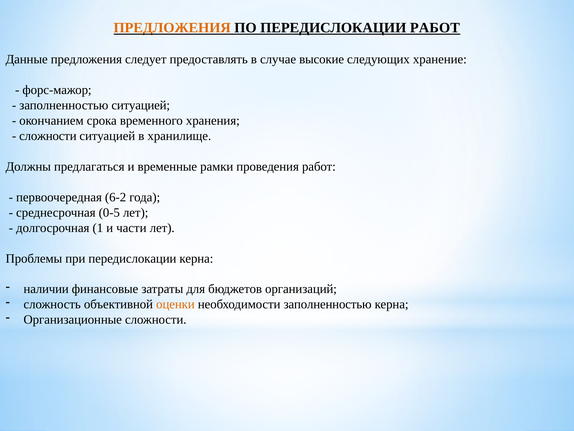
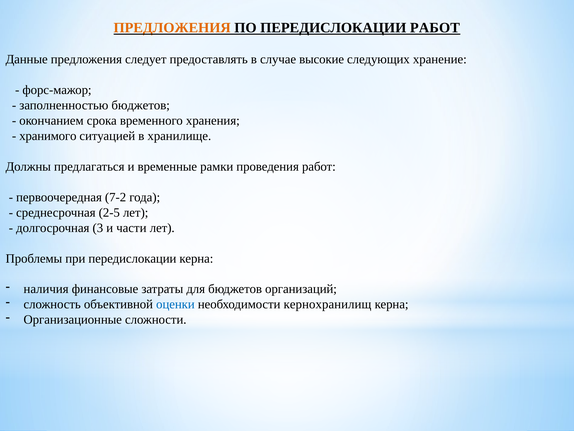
заполненностью ситуацией: ситуацией -> бюджетов (141, 105)
сложности: сложности -> хранимого (48, 136)
6-2: 6-2 -> 7-2 (116, 197)
0-5: 0-5 -> 2-5 (109, 212)
1: 1 -> 3 (98, 228)
наличии: наличии -> наличия (46, 289)
оценки colour: orange -> blue (175, 304)
необходимости заполненностью: заполненностью -> кернохранилищ (327, 304)
